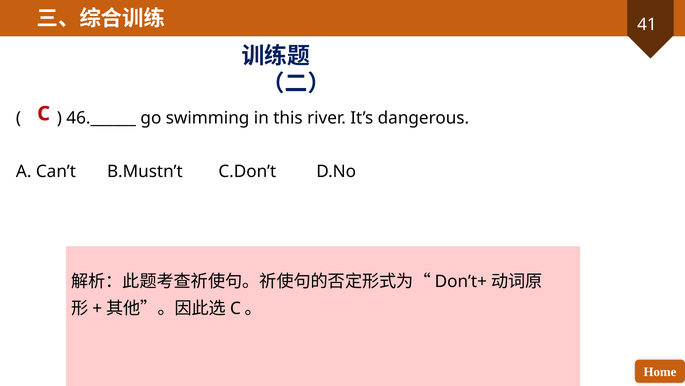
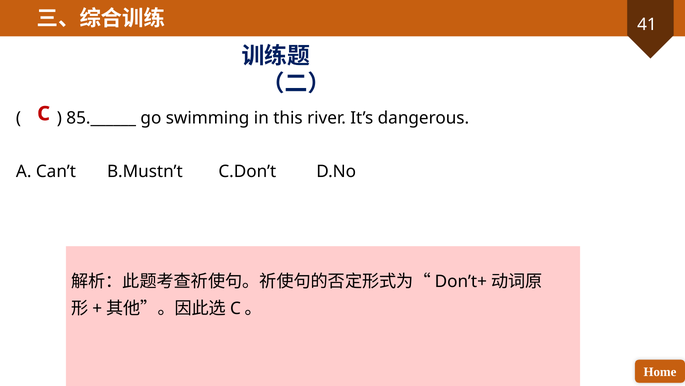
46.______: 46.______ -> 85.______ (101, 118)
